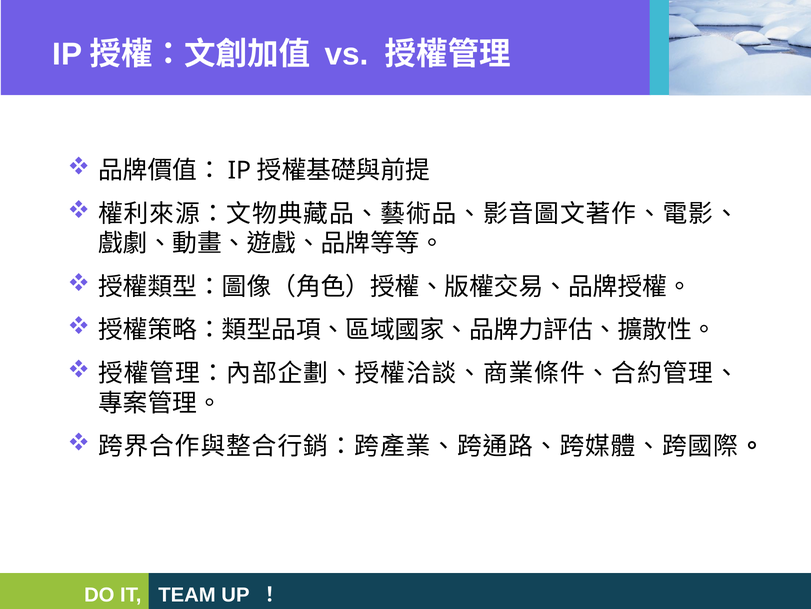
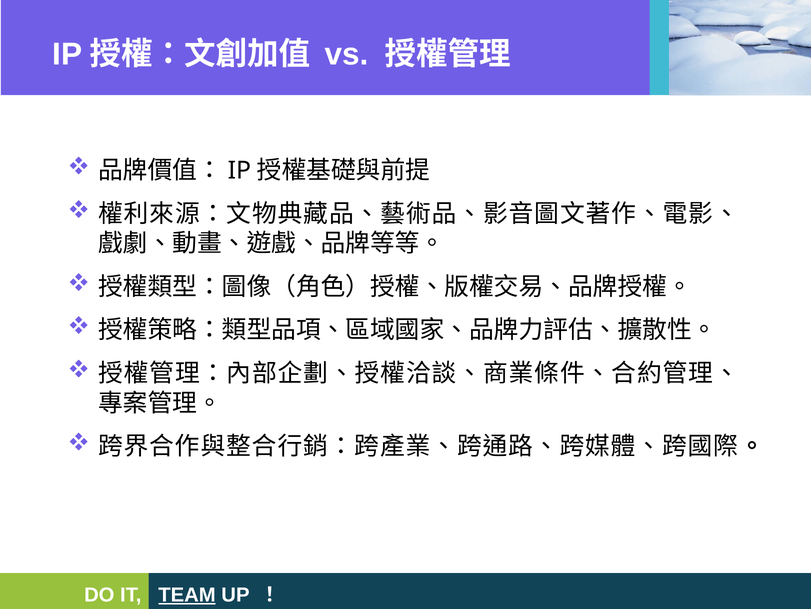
TEAM underline: none -> present (187, 594)
